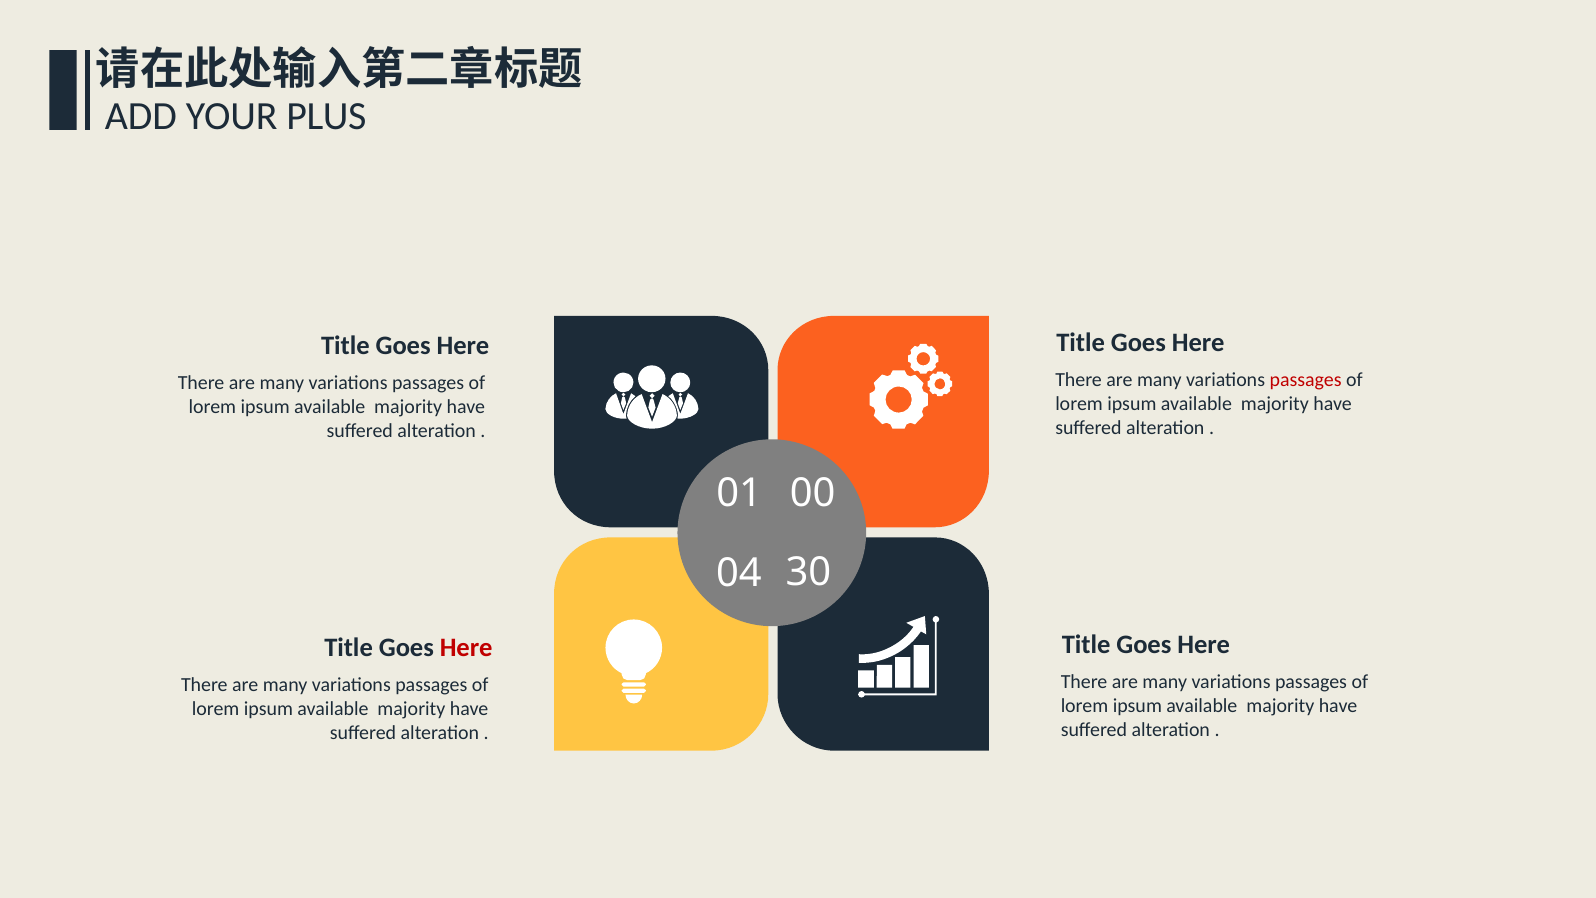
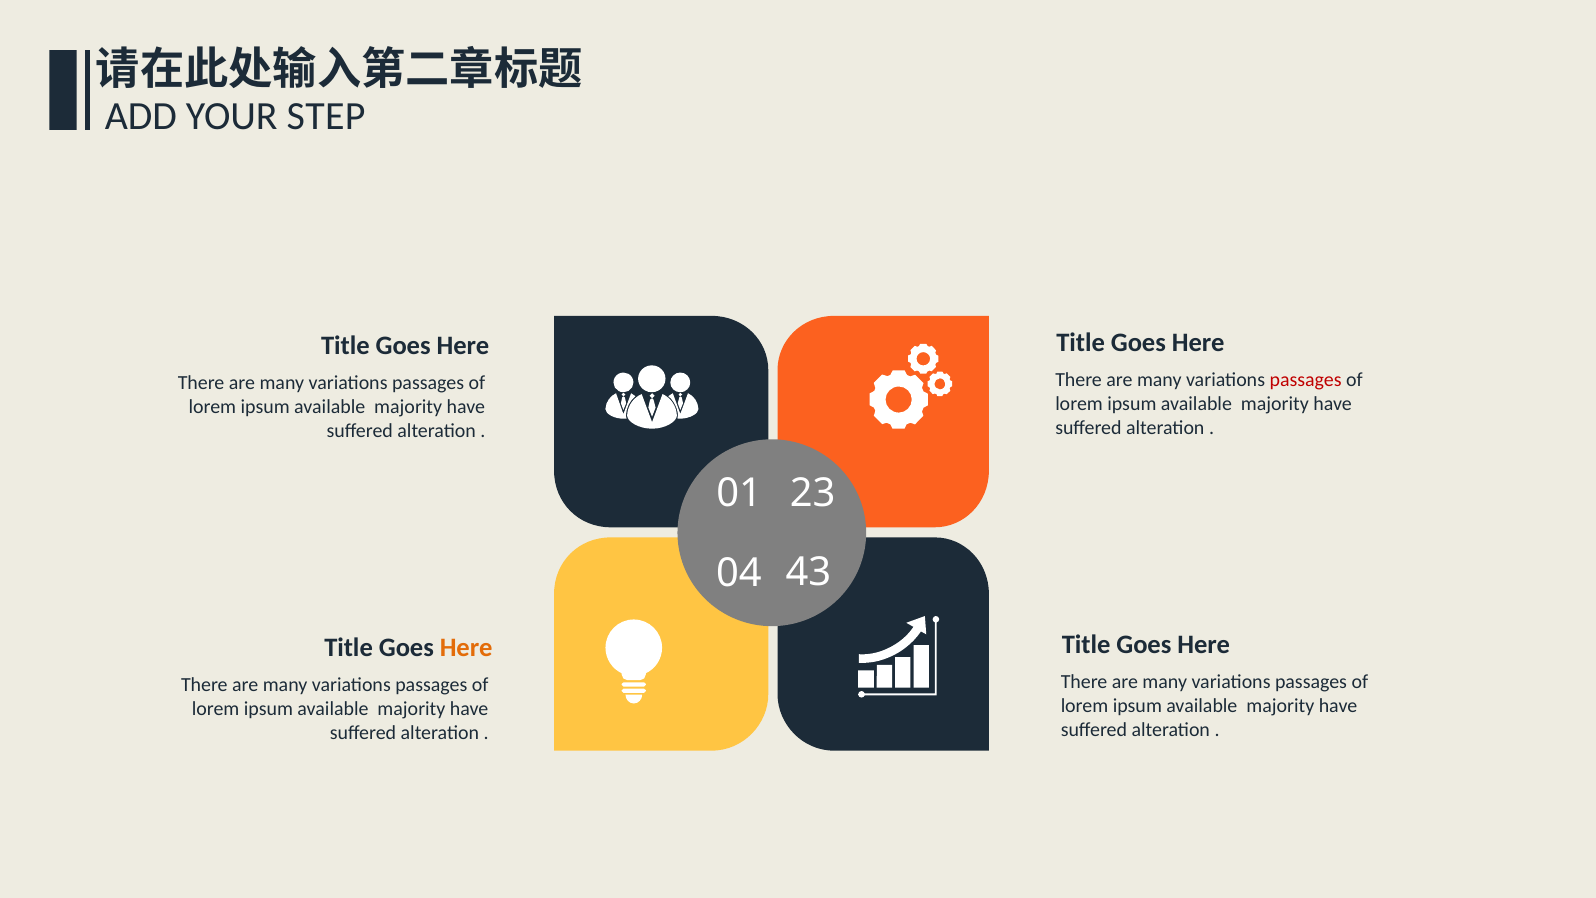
PLUS: PLUS -> STEP (326, 116)
00: 00 -> 23 (813, 494)
30: 30 -> 43 (808, 572)
Here colour: red -> orange (466, 648)
